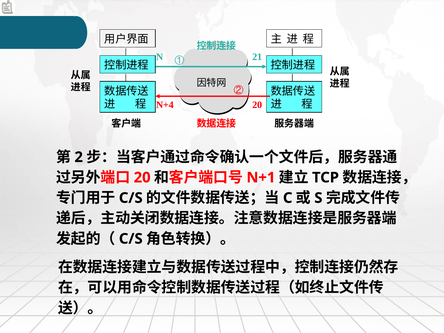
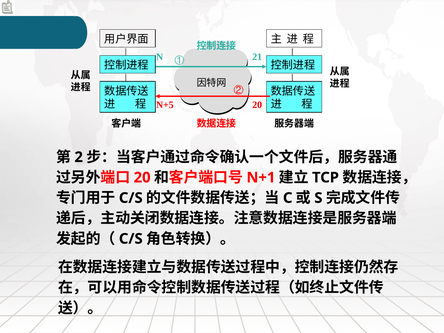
N+4: N+4 -> N+5 (165, 105)
